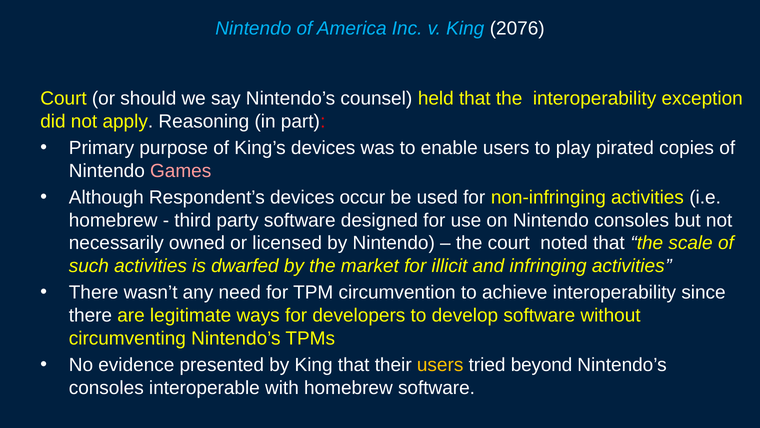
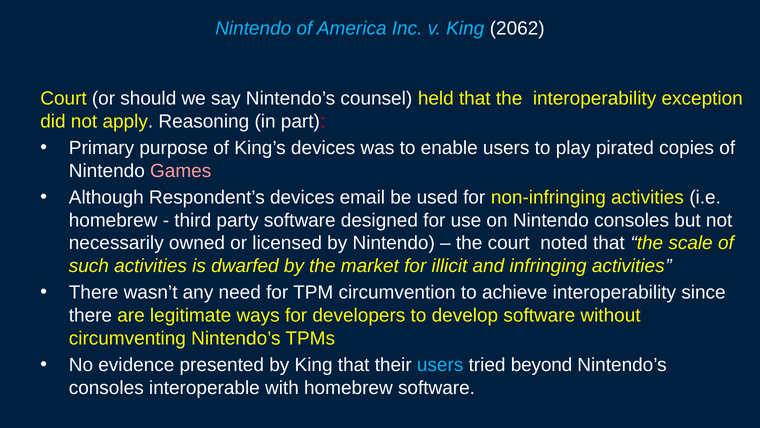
2076: 2076 -> 2062 (517, 29)
occur: occur -> email (362, 197)
users colour: yellow -> light blue (440, 365)
